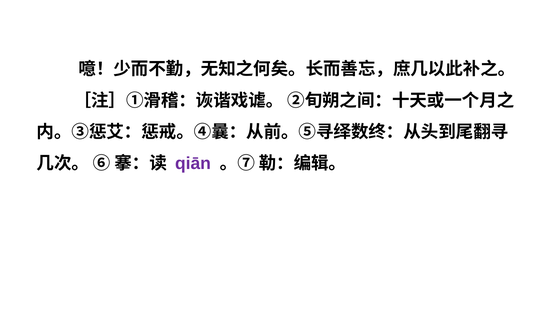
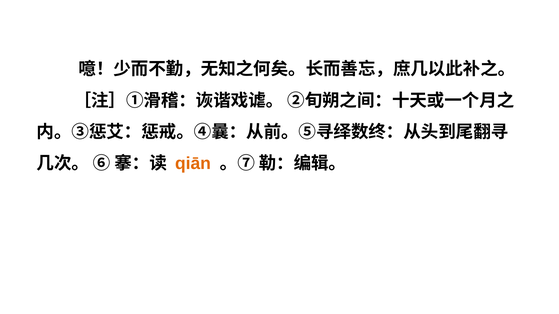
qiān colour: purple -> orange (193, 164)
